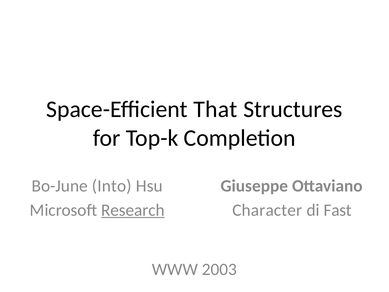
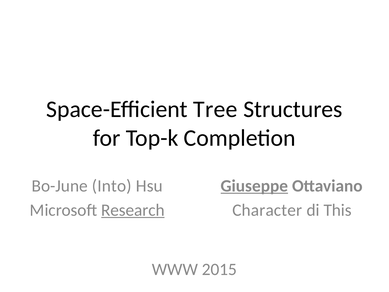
That: That -> Tree (215, 109)
Giuseppe underline: none -> present (254, 186)
Fast: Fast -> This (338, 210)
2003: 2003 -> 2015 (219, 269)
